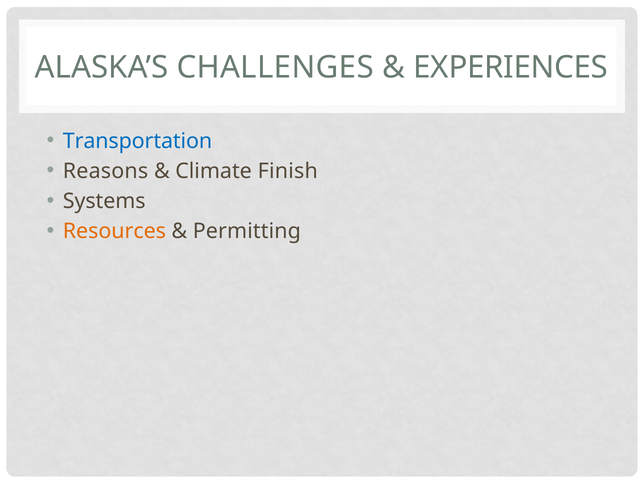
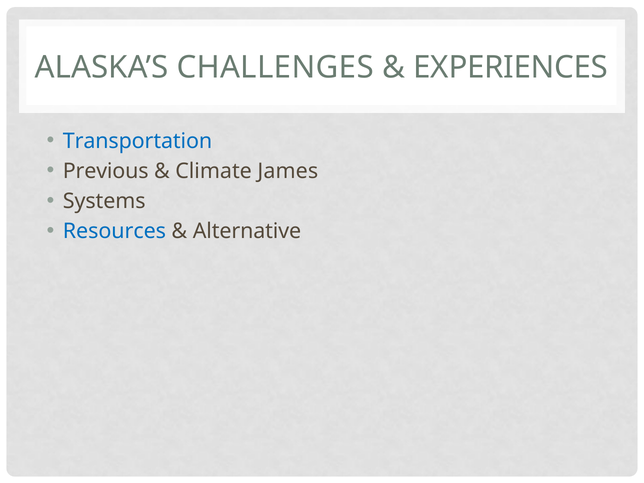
Reasons: Reasons -> Previous (106, 171)
Finish: Finish -> James (288, 171)
Resources colour: orange -> blue (114, 231)
Permitting: Permitting -> Alternative (247, 231)
